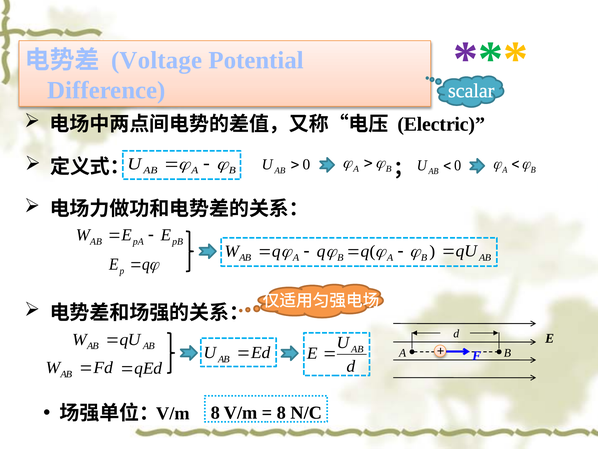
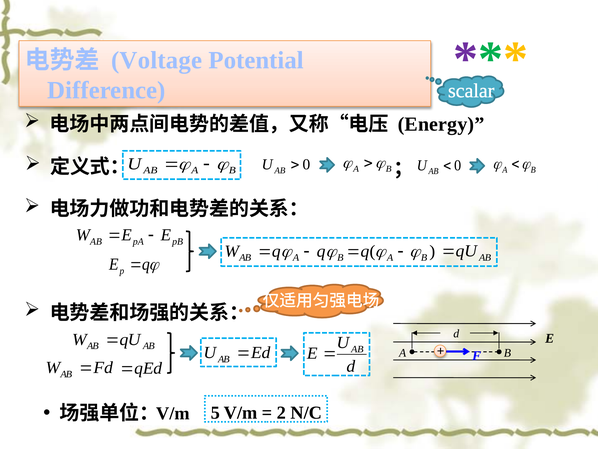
Electric: Electric -> Energy (441, 124)
8: 8 -> 5 (215, 412)
8: 8 -> 2 (281, 412)
